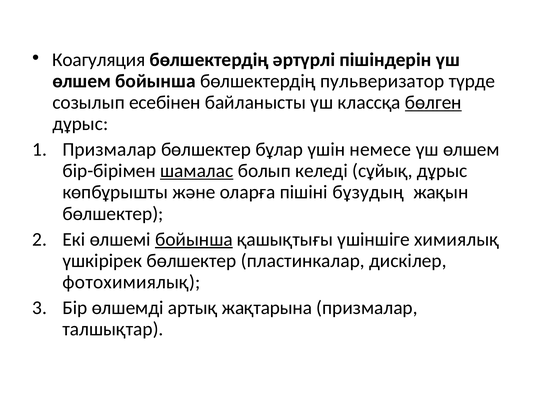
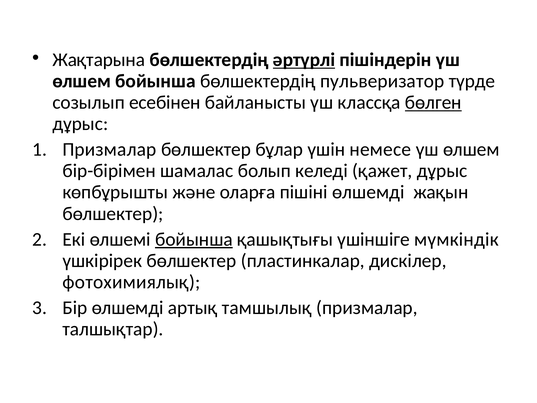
Коагуляция: Коагуляция -> Жақтарына (99, 60)
әртүрлі underline: none -> present (304, 60)
шамалас underline: present -> none (197, 171)
сұйық: сұйық -> қажет (382, 171)
пішіні бұзудың: бұзудың -> өлшемді (368, 192)
химиялық: химиялық -> мүмкіндік (456, 239)
жақтарына: жақтарына -> тамшылық (267, 307)
